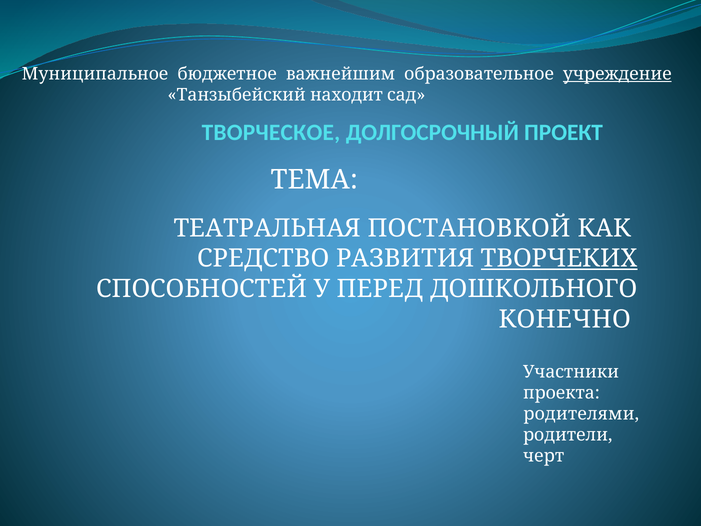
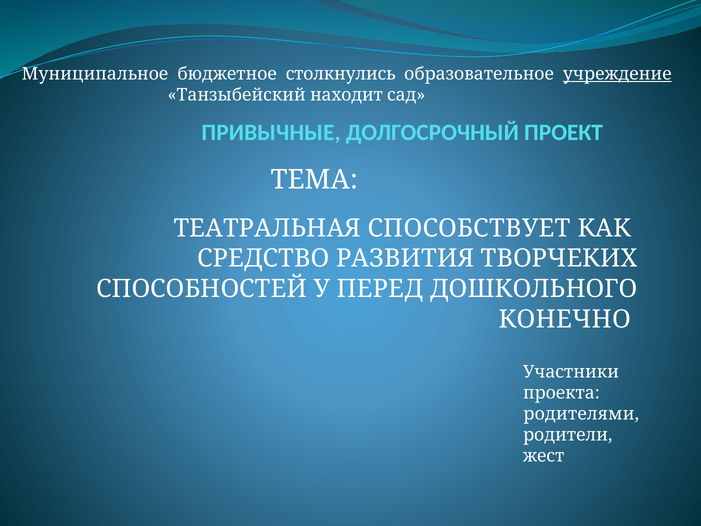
важнейшим: важнейшим -> столкнулись (341, 74)
ТВОРЧЕСКОЕ: ТВОРЧЕСКОЕ -> ПРИВЫЧНЫЕ (271, 133)
ПОСТАНОВКОЙ: ПОСТАНОВКОЙ -> СПОСОБСТВУЕТ (469, 228)
ТВОРЧЕКИХ underline: present -> none (559, 258)
черт: черт -> жест (544, 456)
